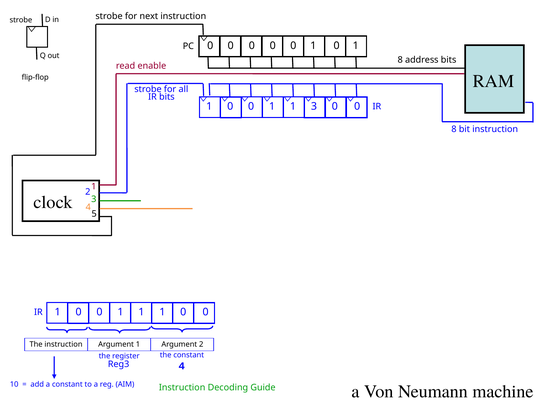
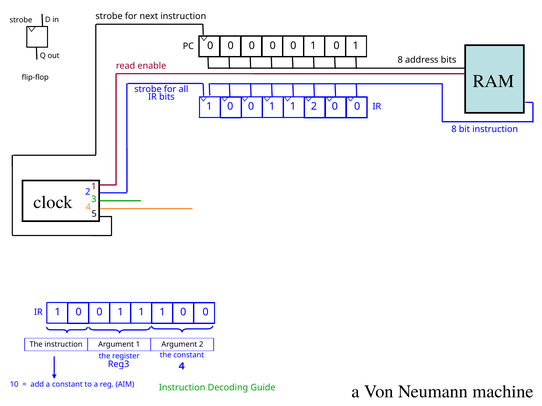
1 1 3: 3 -> 2 (314, 107)
